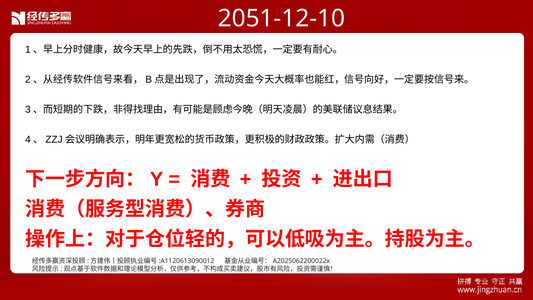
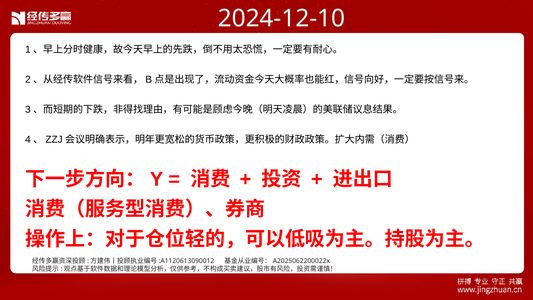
2051-12-10: 2051-12-10 -> 2024-12-10 (281, 18)
